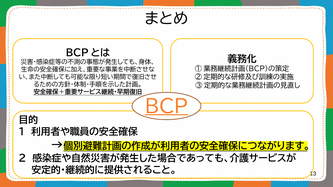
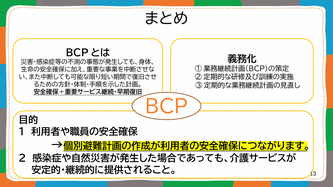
BCP underline: present -> none (166, 107)
